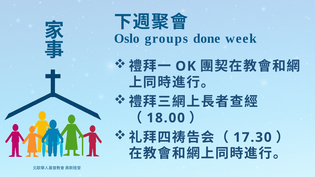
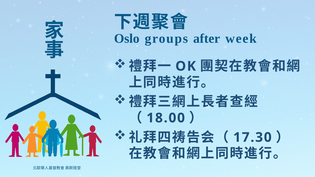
done: done -> after (207, 39)
